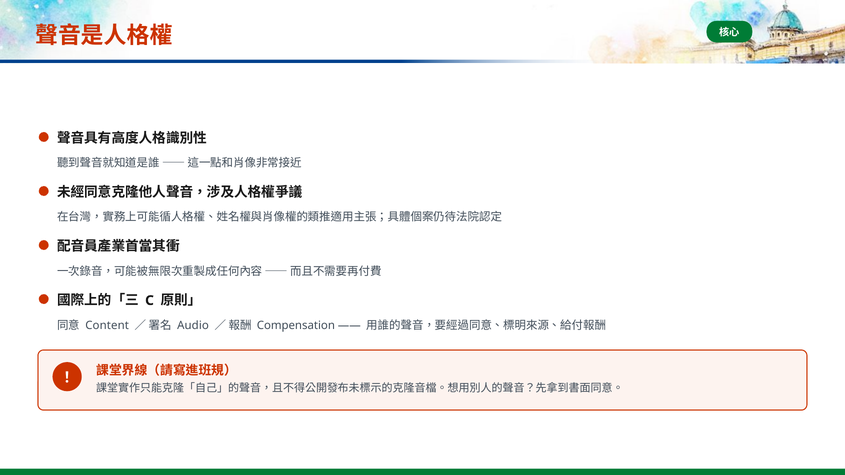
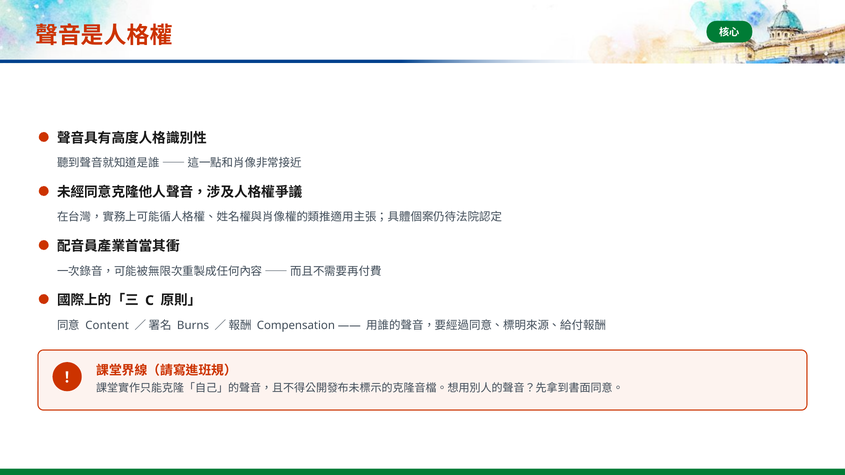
Audio: Audio -> Burns (193, 325)
